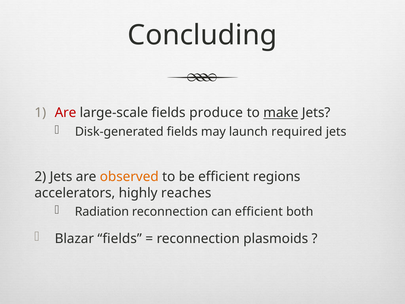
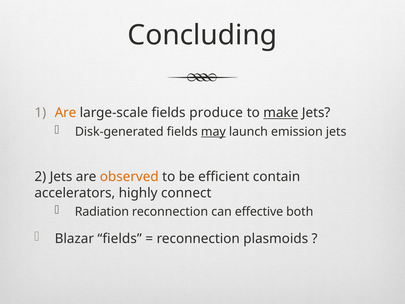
Are colour: red -> orange (65, 113)
may underline: none -> present (213, 132)
required: required -> emission (297, 132)
regions: regions -> contain (277, 177)
reaches: reaches -> connect (186, 193)
can efficient: efficient -> effective (259, 212)
